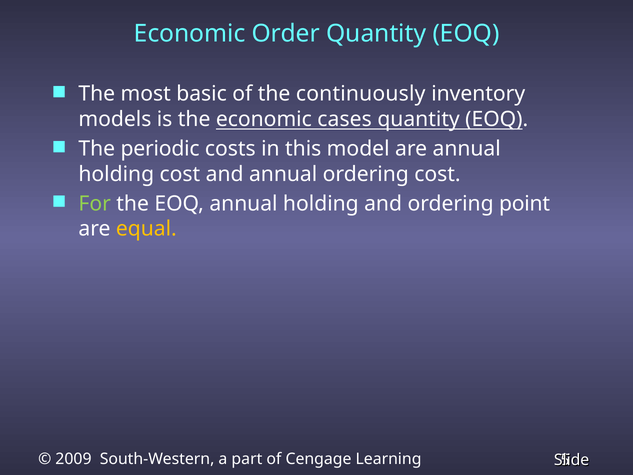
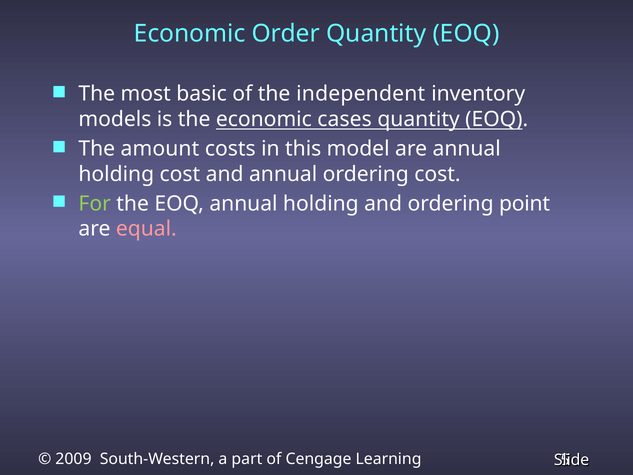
continuously: continuously -> independent (361, 94)
periodic: periodic -> amount (160, 149)
equal colour: yellow -> pink (146, 229)
